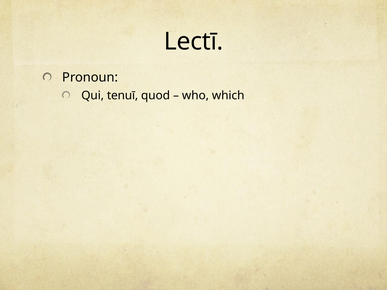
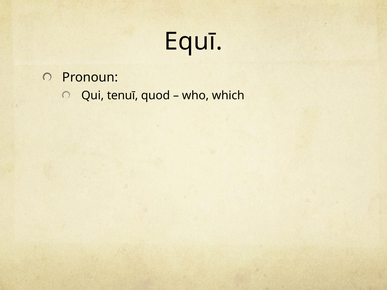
Lectī: Lectī -> Equī (193, 41)
